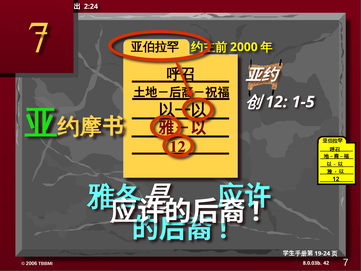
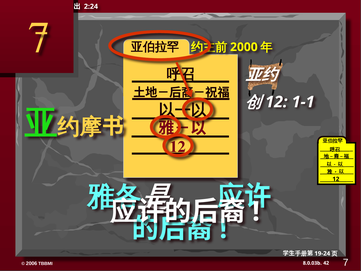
1-5: 1-5 -> 1-1 (303, 102)
